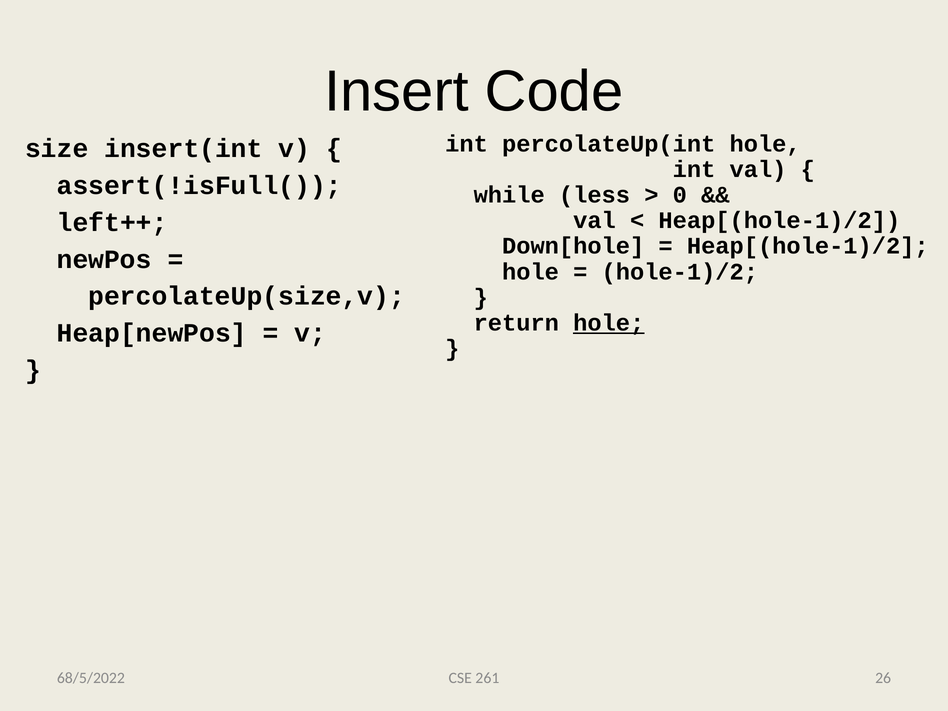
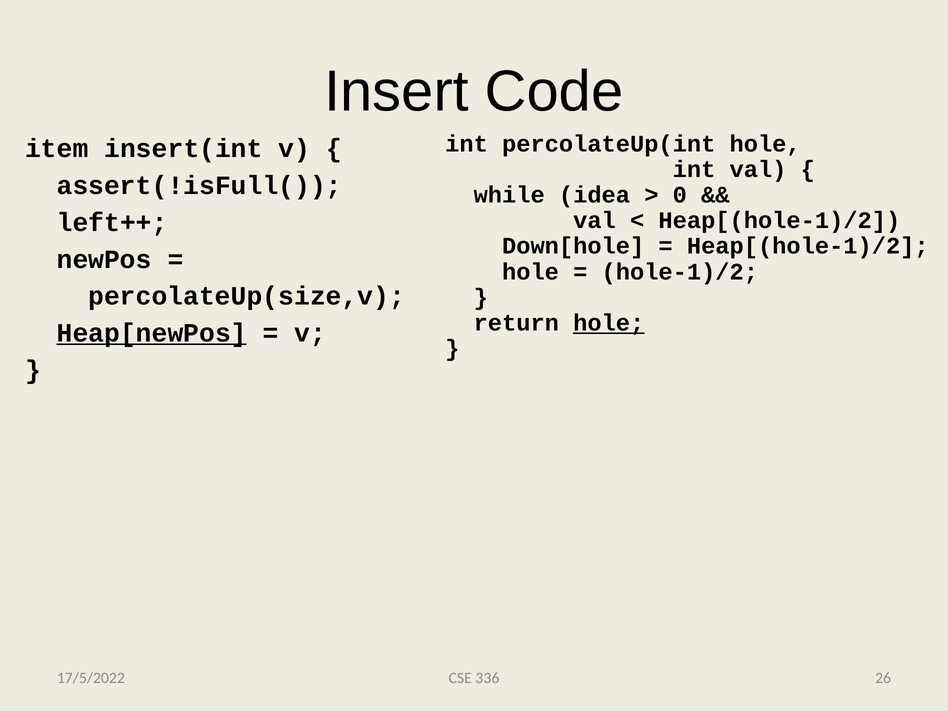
size: size -> item (57, 149)
less: less -> idea (594, 195)
Heap[newPos underline: none -> present (152, 333)
68/5/2022: 68/5/2022 -> 17/5/2022 (91, 678)
261: 261 -> 336 (487, 678)
